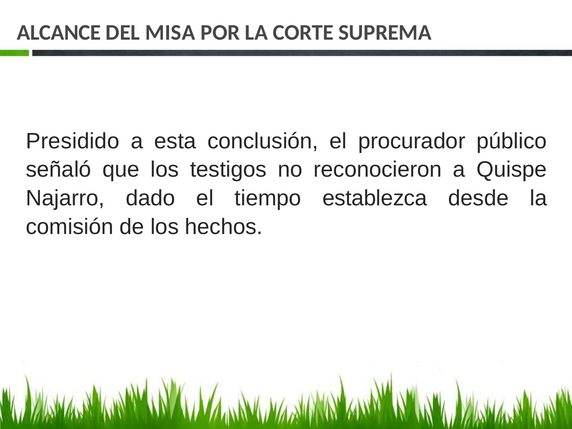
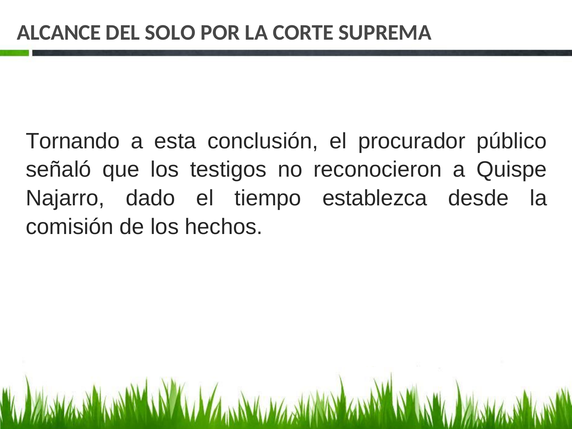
MISA: MISA -> SOLO (170, 32)
Presidido: Presidido -> Tornando (73, 141)
